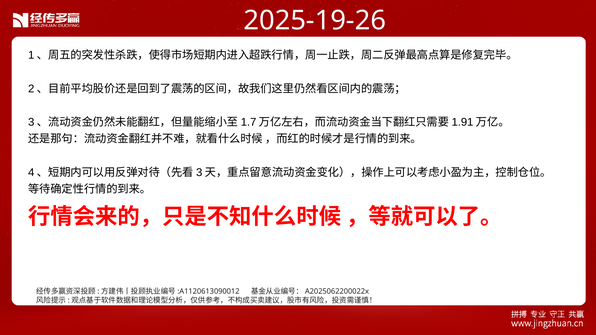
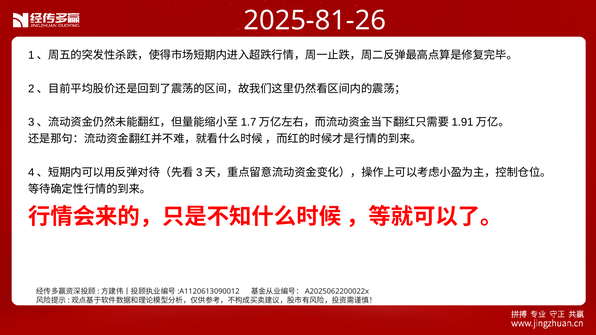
2025-19-26: 2025-19-26 -> 2025-81-26 (315, 20)
